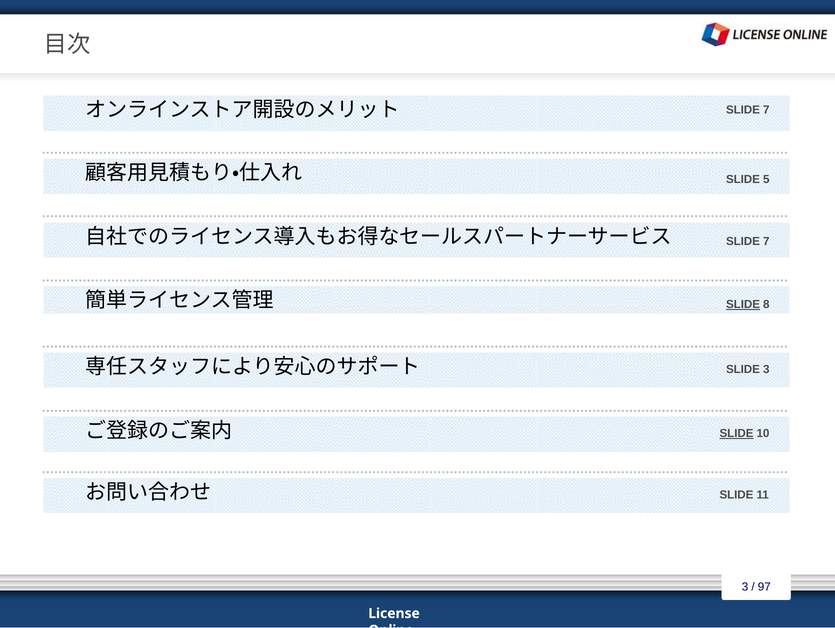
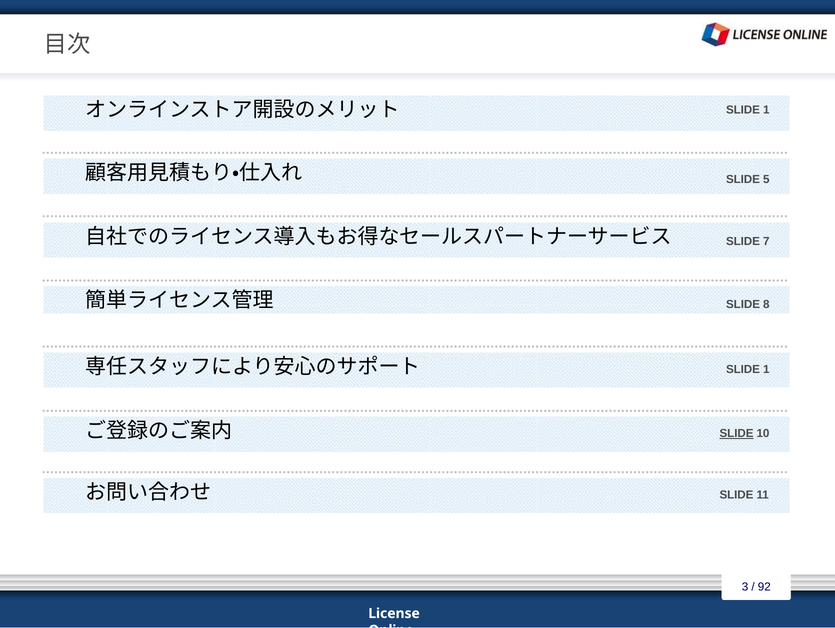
7: 7 -> 1 (766, 110)
SLIDE underline: present -> none (743, 304)
3: 3 -> 1 (766, 369)
97: 97 -> 92 (764, 587)
